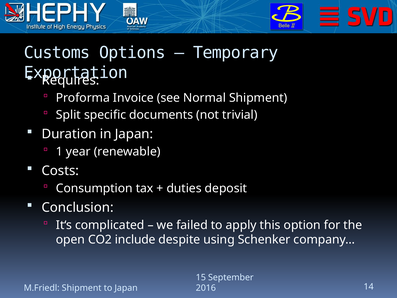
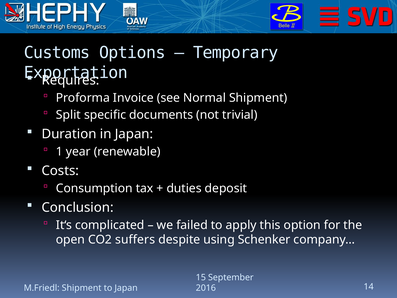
include: include -> suffers (135, 240)
